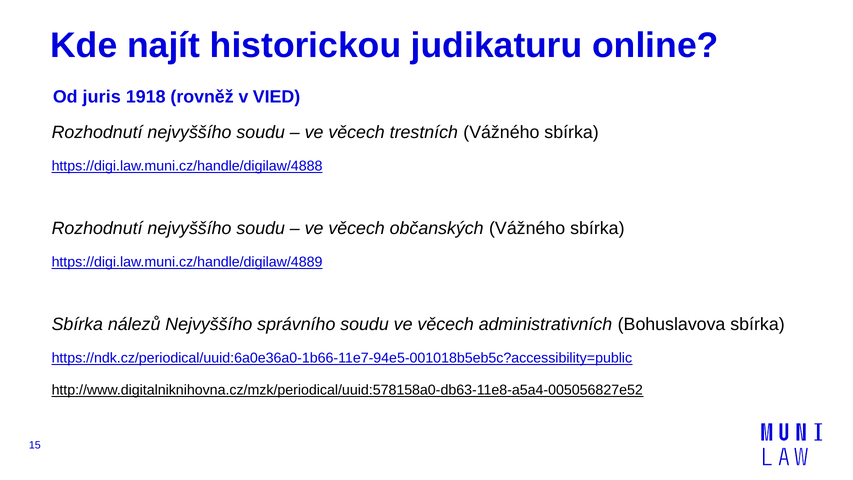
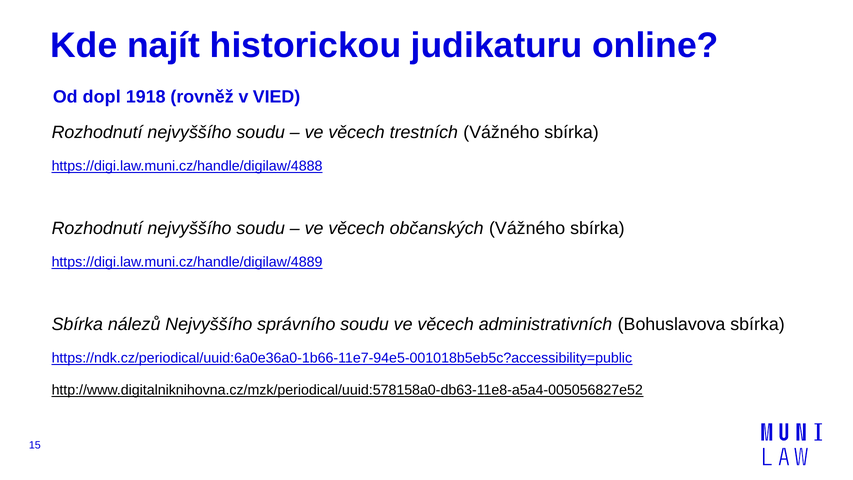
juris: juris -> dopl (102, 97)
